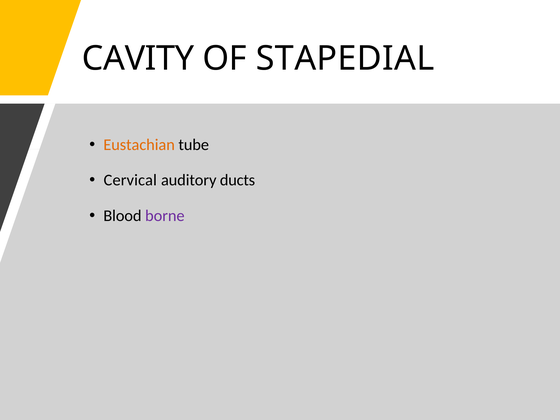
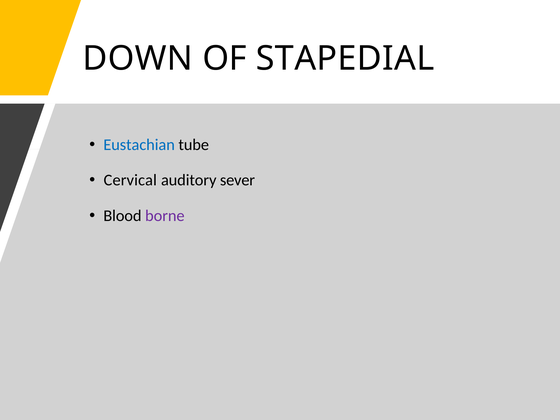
CAVITY: CAVITY -> DOWN (138, 59)
Eustachian colour: orange -> blue (139, 145)
ducts: ducts -> sever (237, 180)
